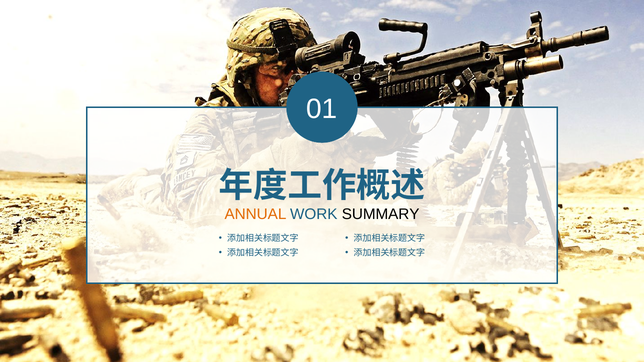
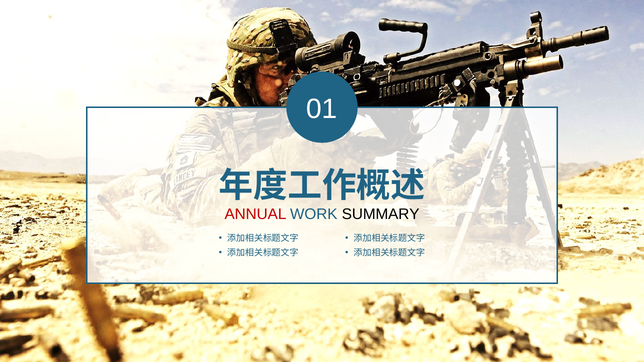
ANNUAL colour: orange -> red (255, 215)
